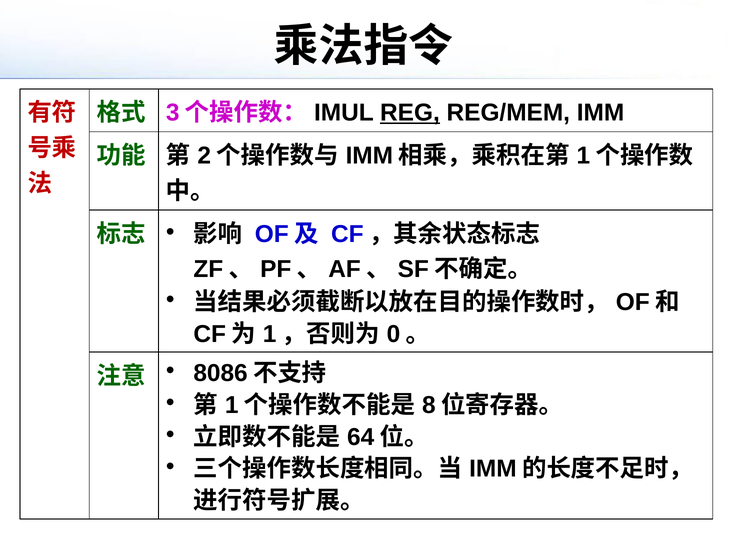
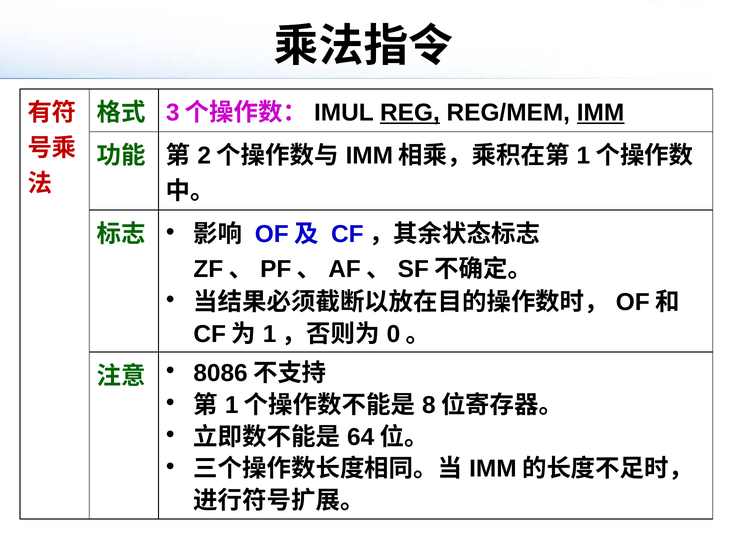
IMM underline: none -> present (601, 113)
